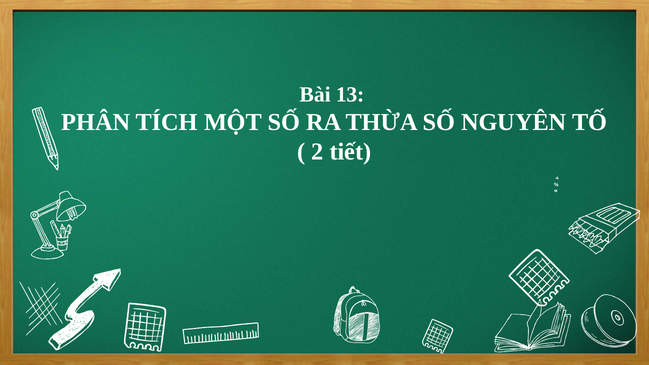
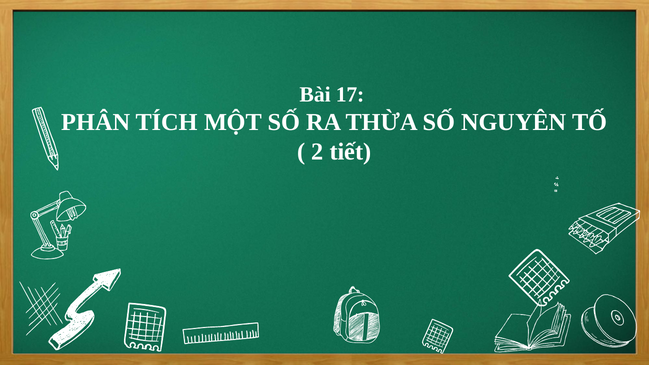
13: 13 -> 17 (350, 95)
